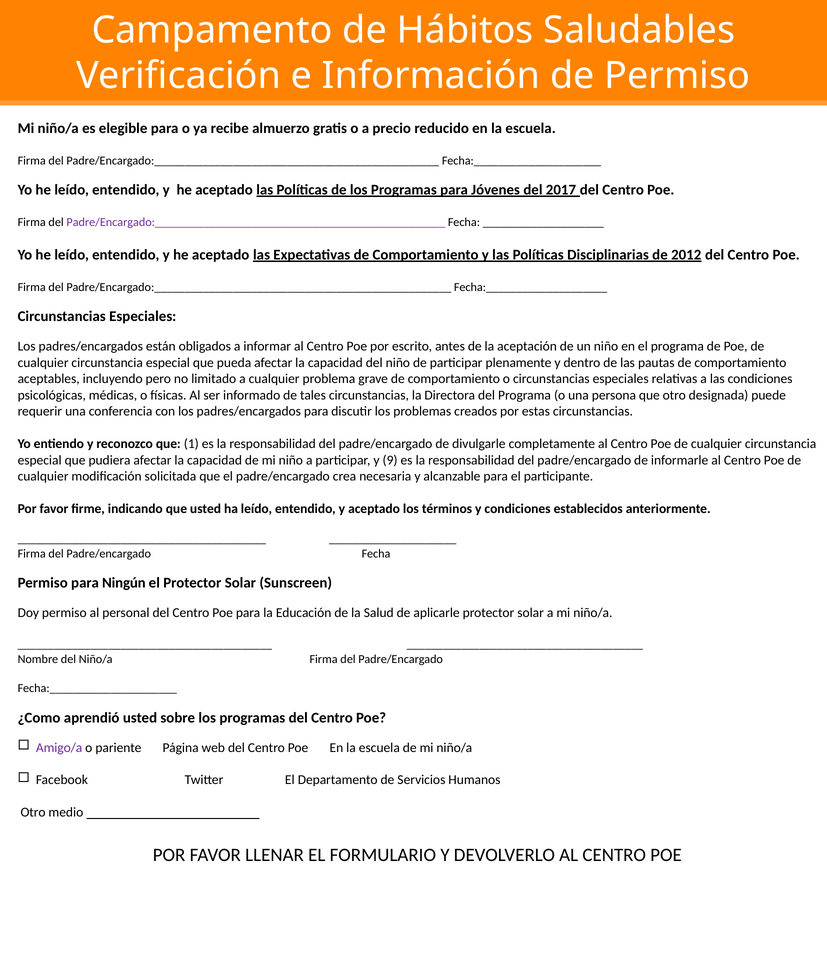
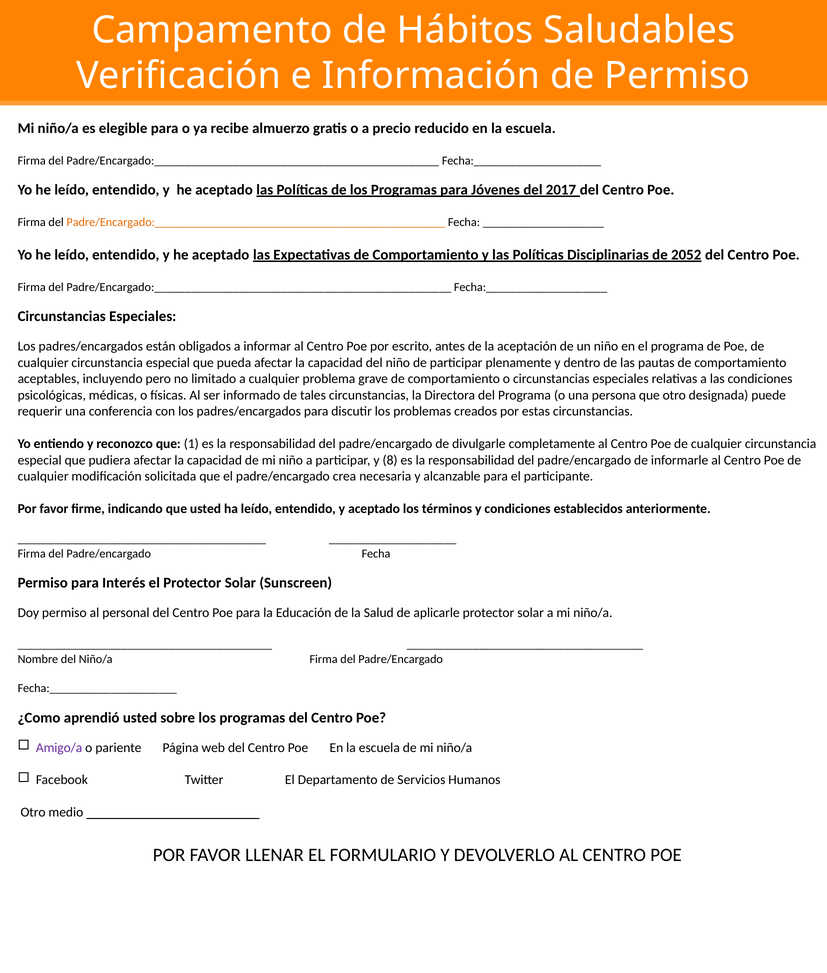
Padre/Encargado:________________________________________________ colour: purple -> orange (256, 222)
2012: 2012 -> 2052 (686, 255)
9: 9 -> 8 (390, 460)
Ningún: Ningún -> Interés (124, 583)
